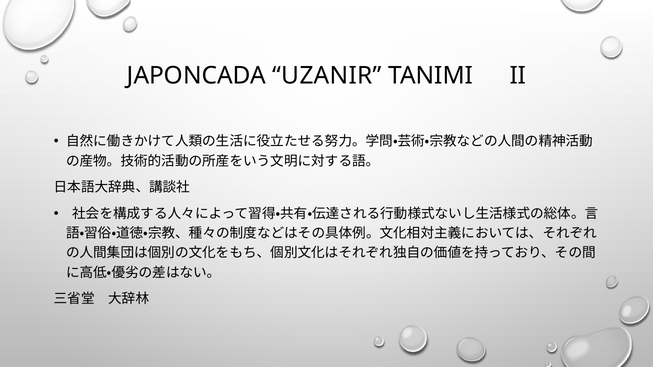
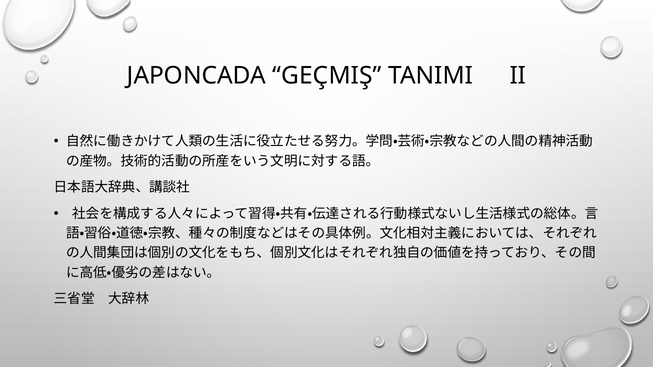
UZANIR: UZANIR -> GEÇMIŞ (327, 76)
